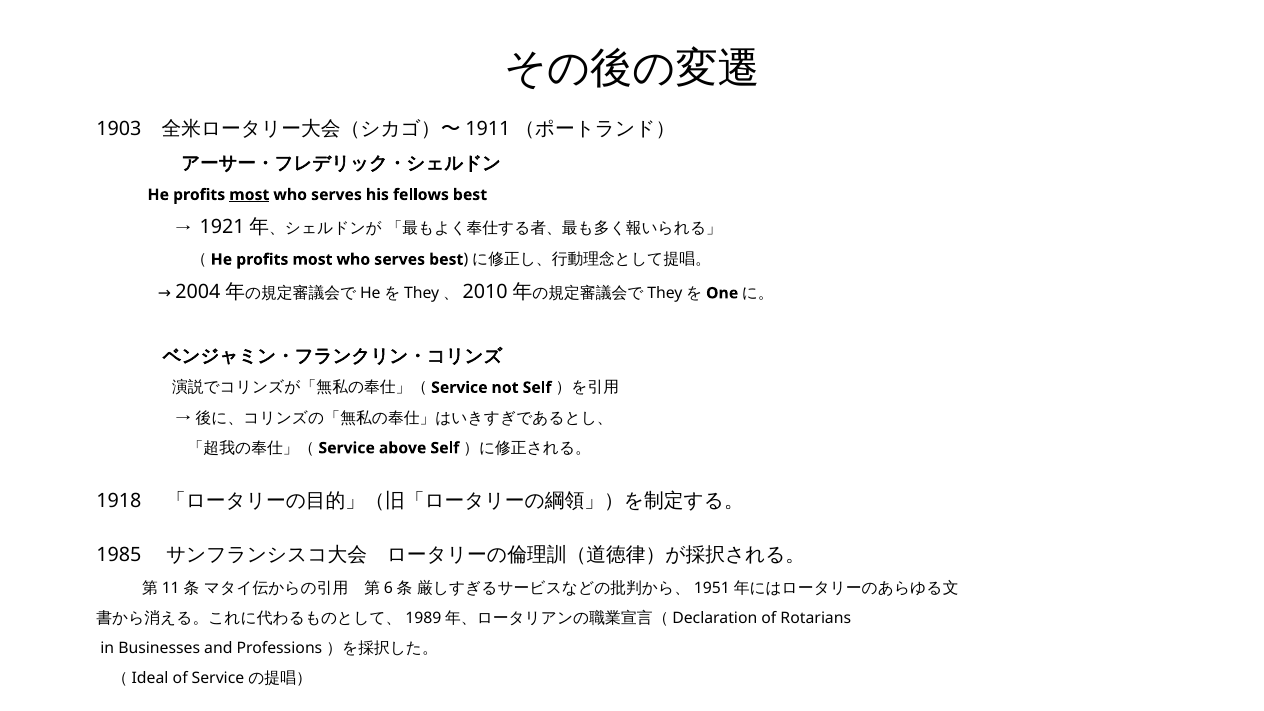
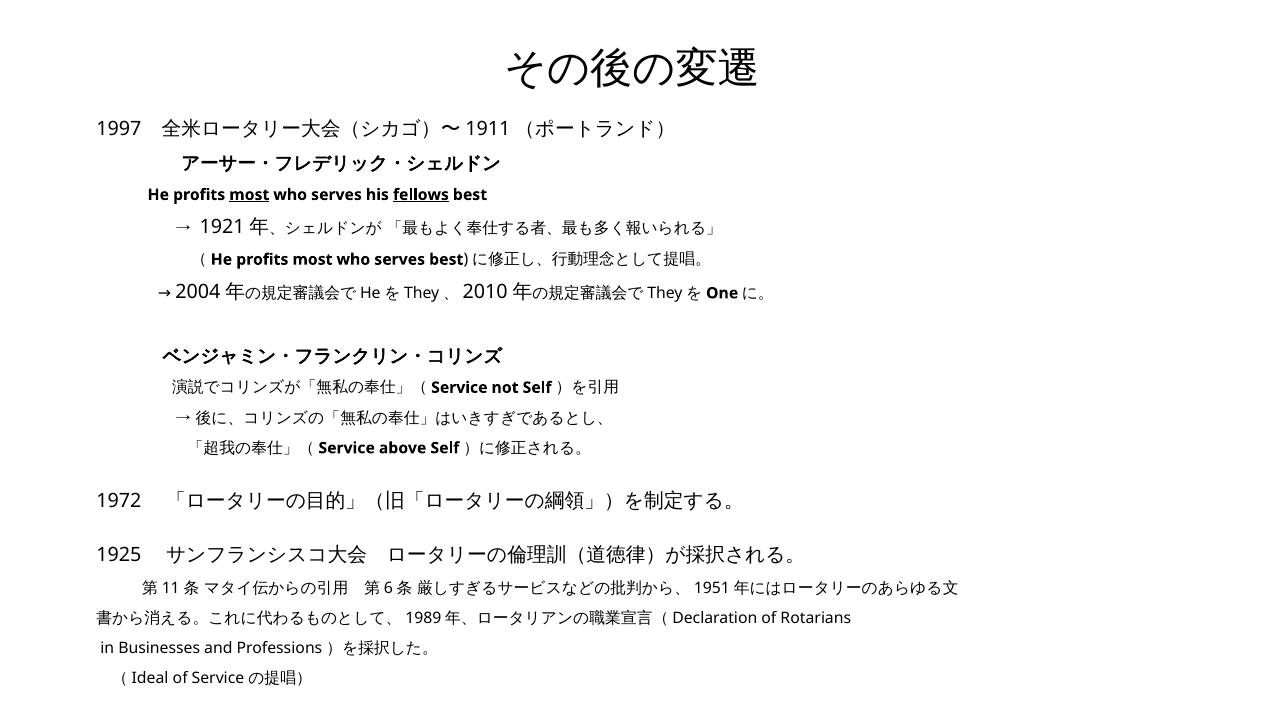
1903: 1903 -> 1997 (119, 129)
fellows underline: none -> present (421, 195)
1918: 1918 -> 1972 (119, 501)
1985: 1985 -> 1925 (119, 555)
